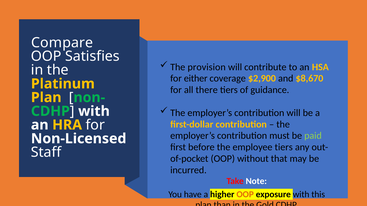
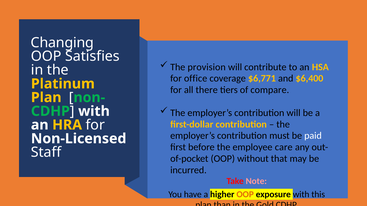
Compare: Compare -> Changing (62, 43)
either: either -> office (196, 79)
$2,900: $2,900 -> $6,771 (262, 79)
$8,670: $8,670 -> $6,400 (309, 79)
guidance: guidance -> compare (270, 90)
paid colour: light green -> white (313, 136)
employee tiers: tiers -> care (284, 147)
Note colour: white -> pink (256, 181)
